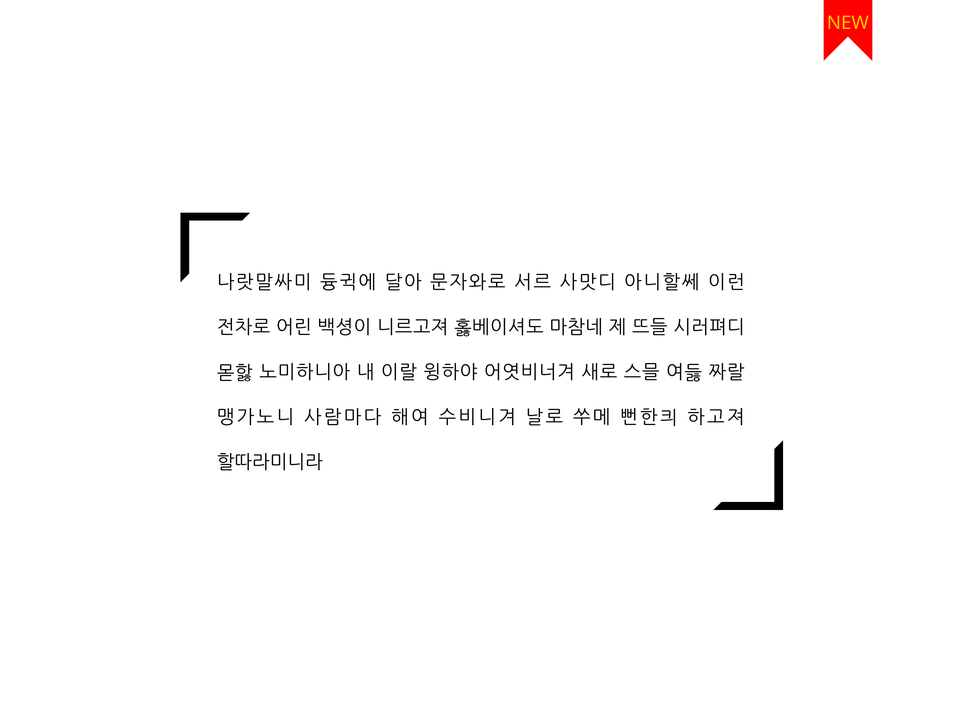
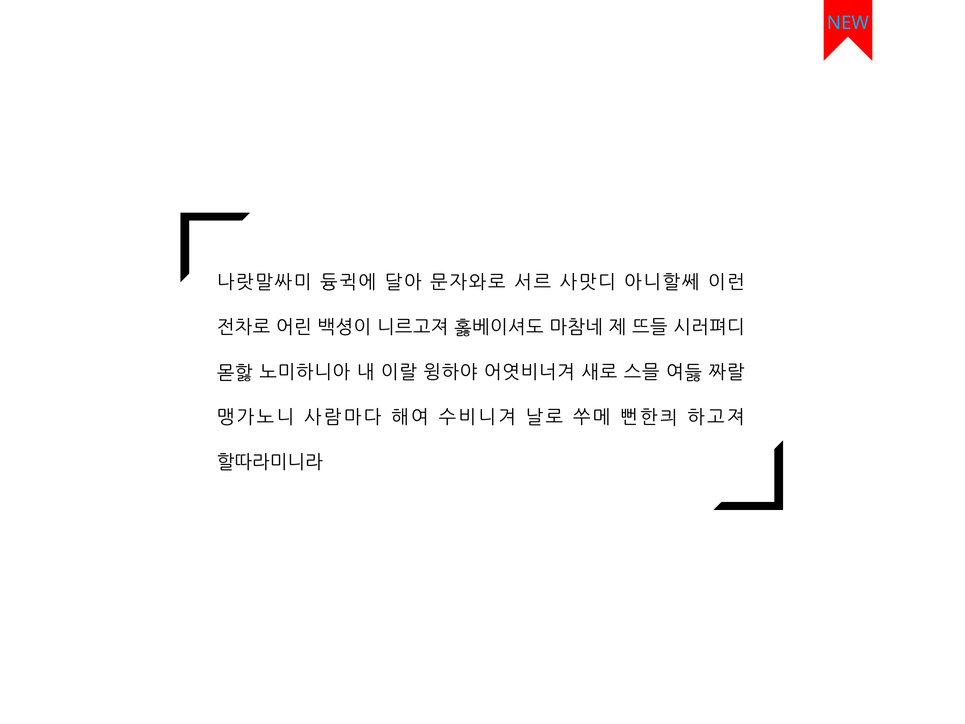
NEW colour: yellow -> light blue (848, 23)
